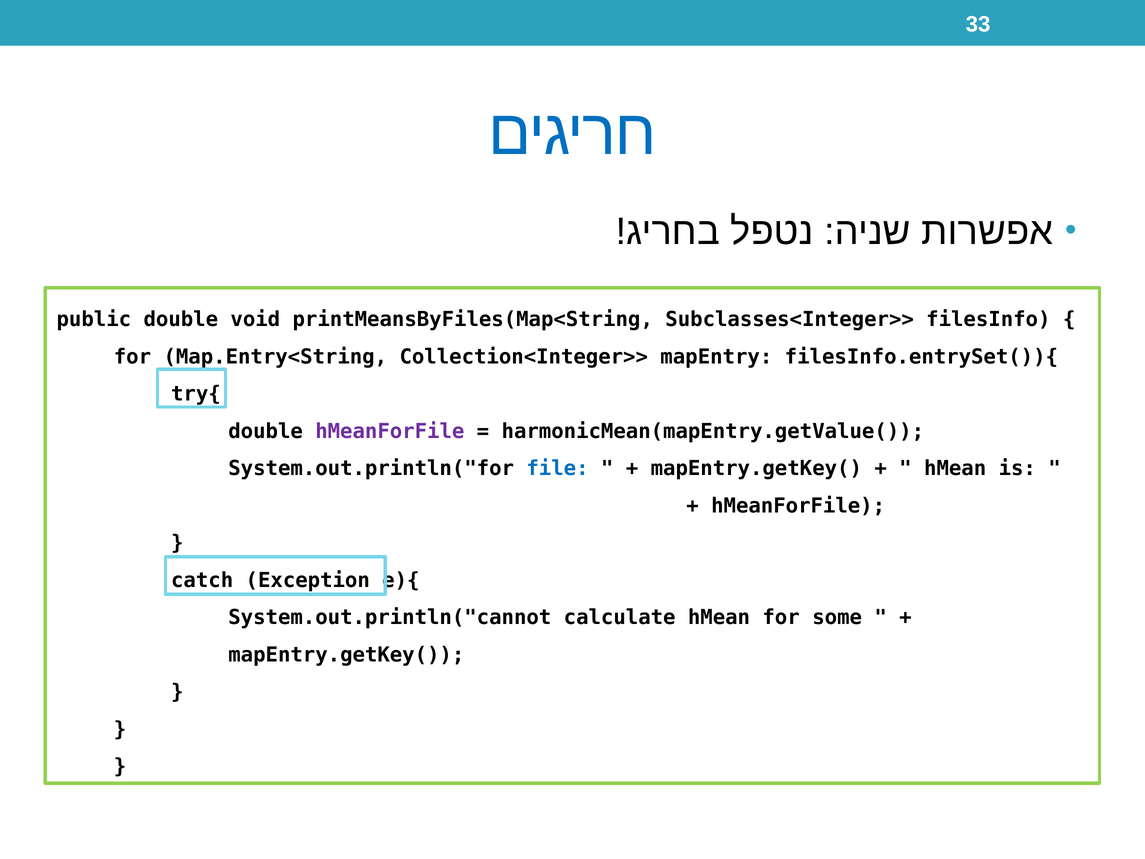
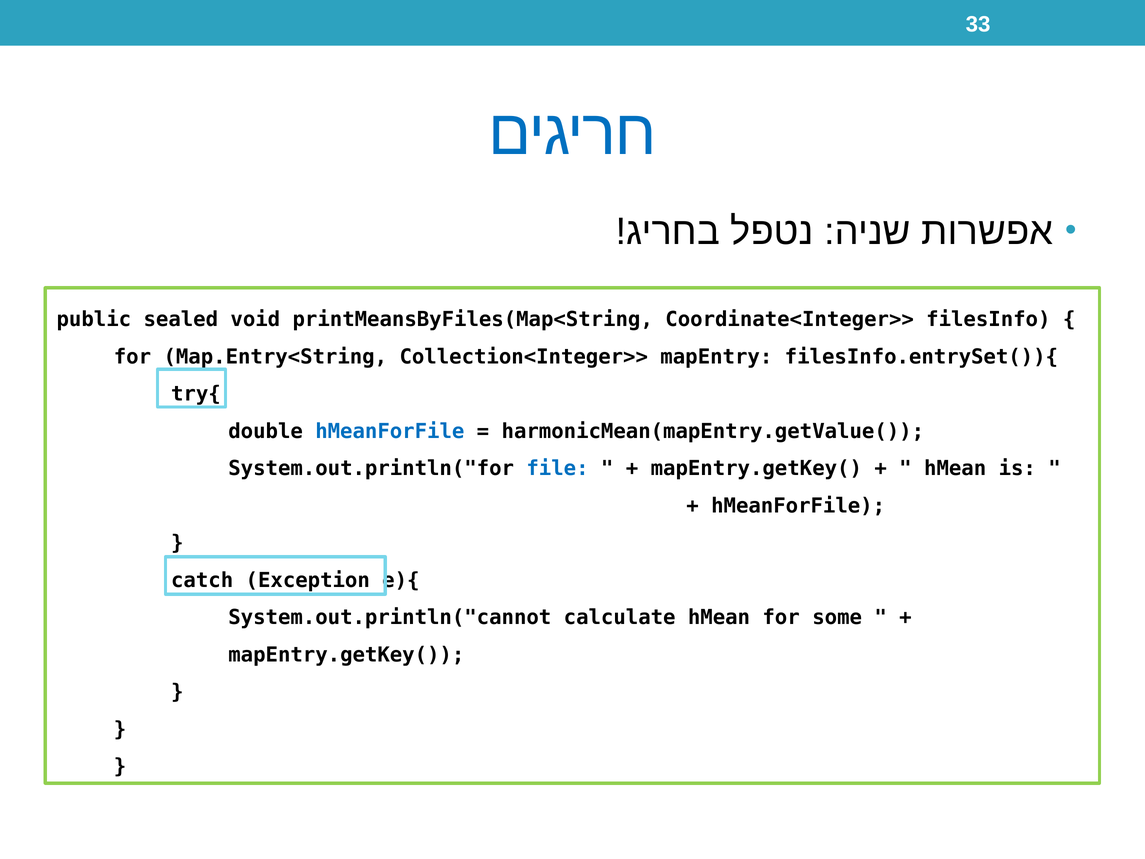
public double: double -> sealed (181, 320)
Subclasses<Integer>>: Subclasses<Integer>> -> Coordinate<Integer>> (790, 320)
hMeanForFile colour: purple -> blue (390, 431)
